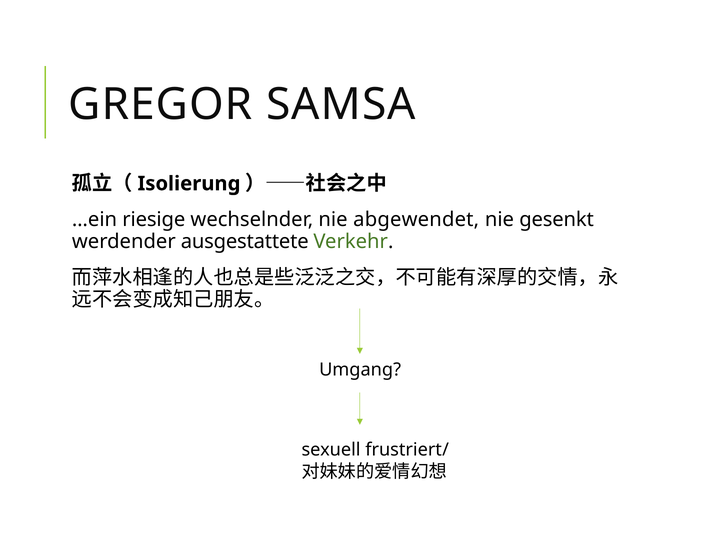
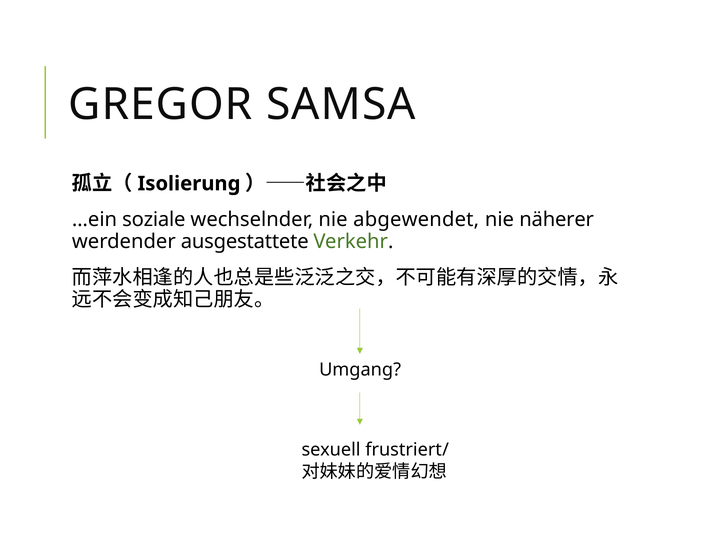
riesige: riesige -> soziale (154, 219)
gesenkt: gesenkt -> näherer (557, 219)
